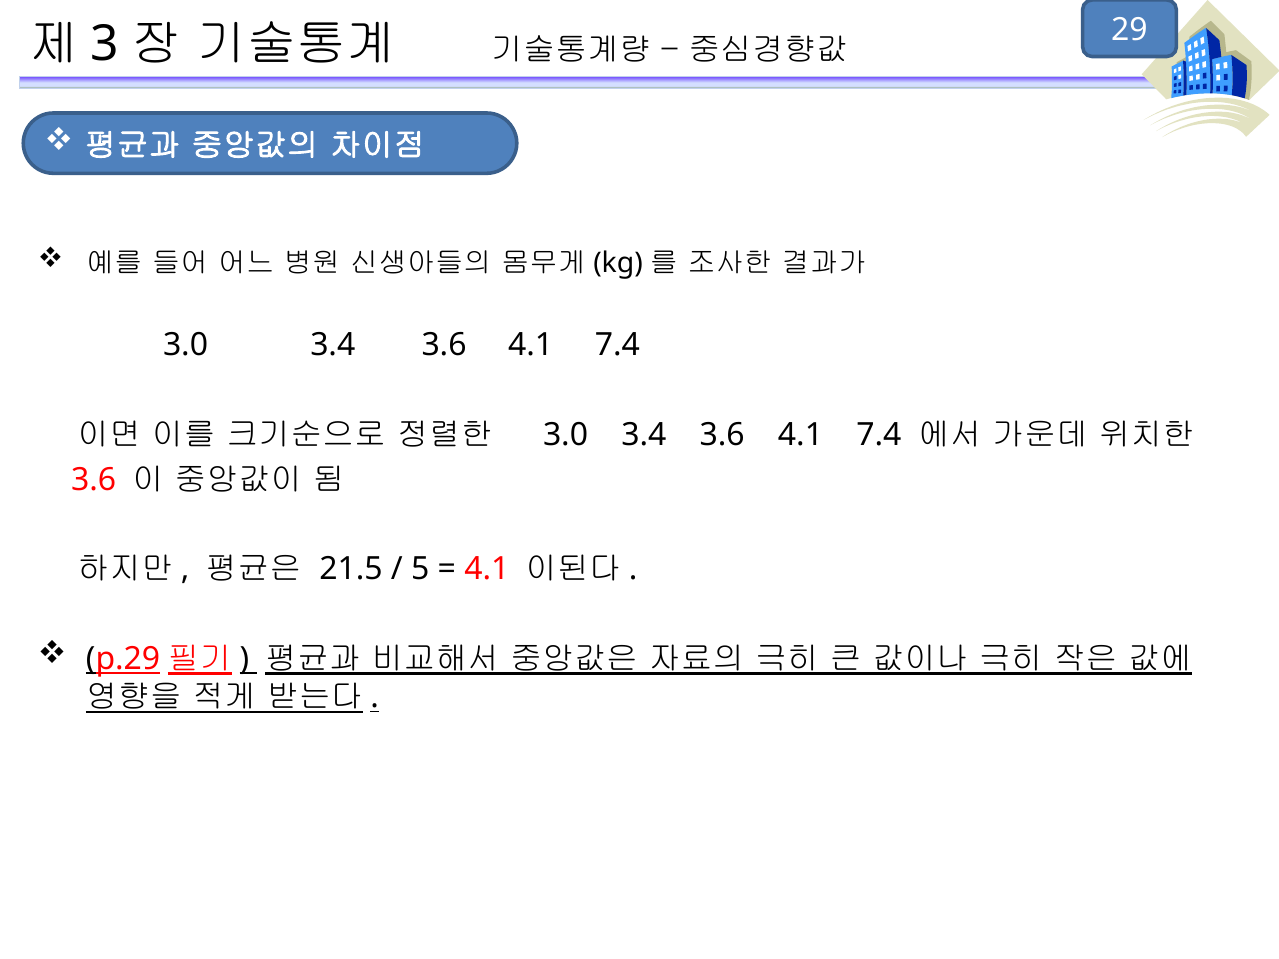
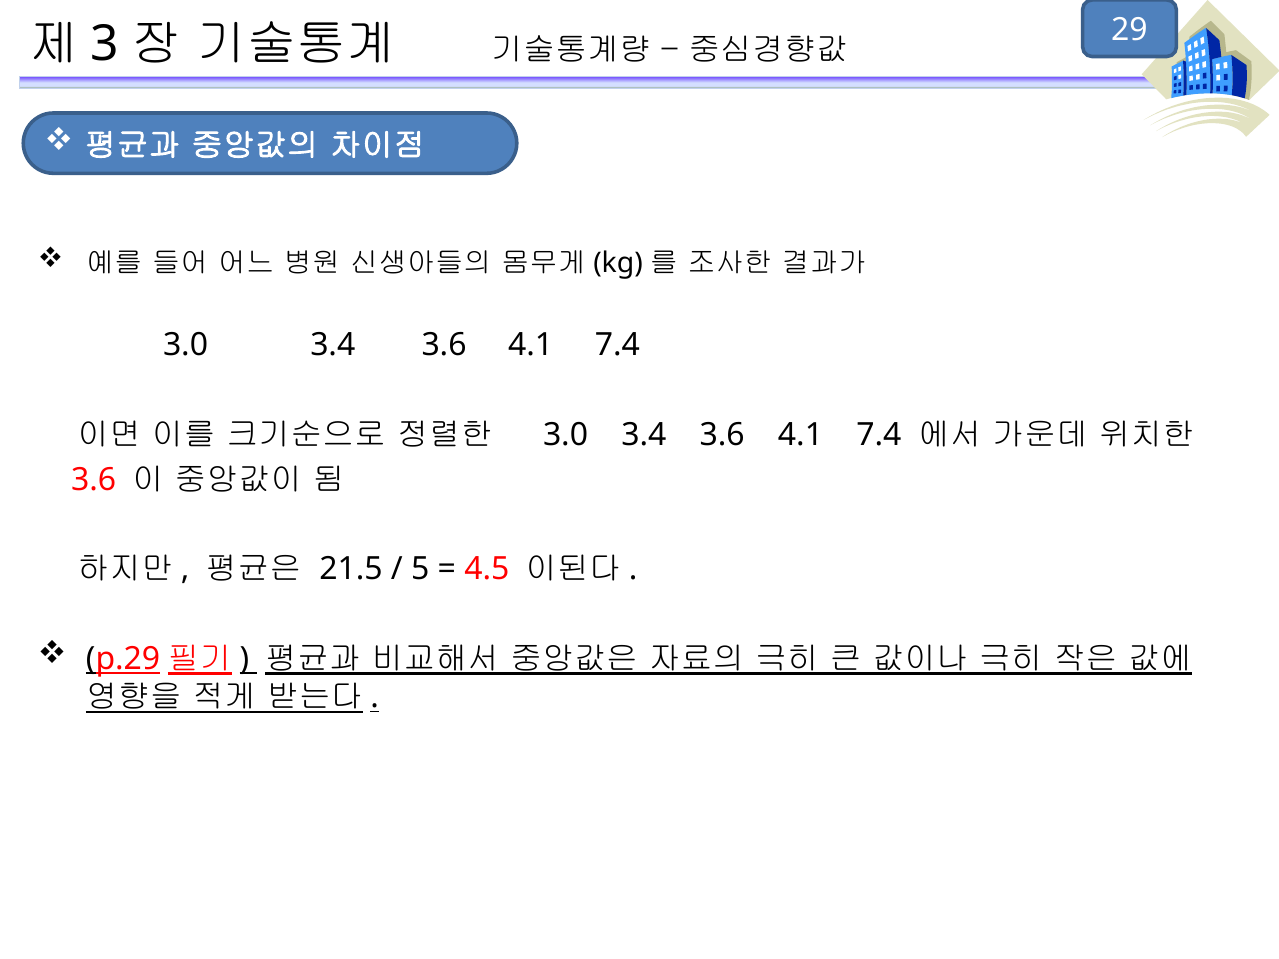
4.1: 4.1 -> 4.5 (487, 569)
